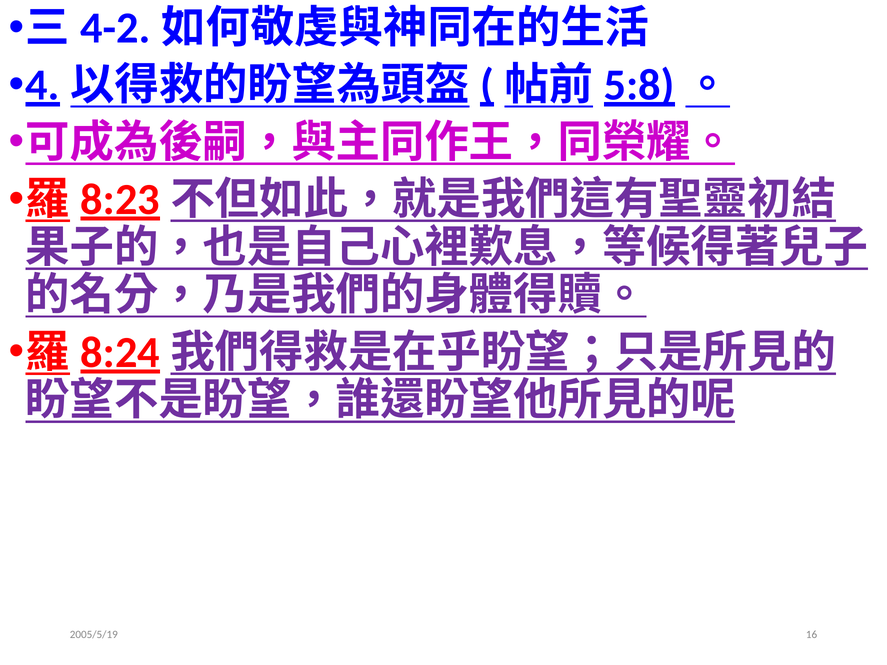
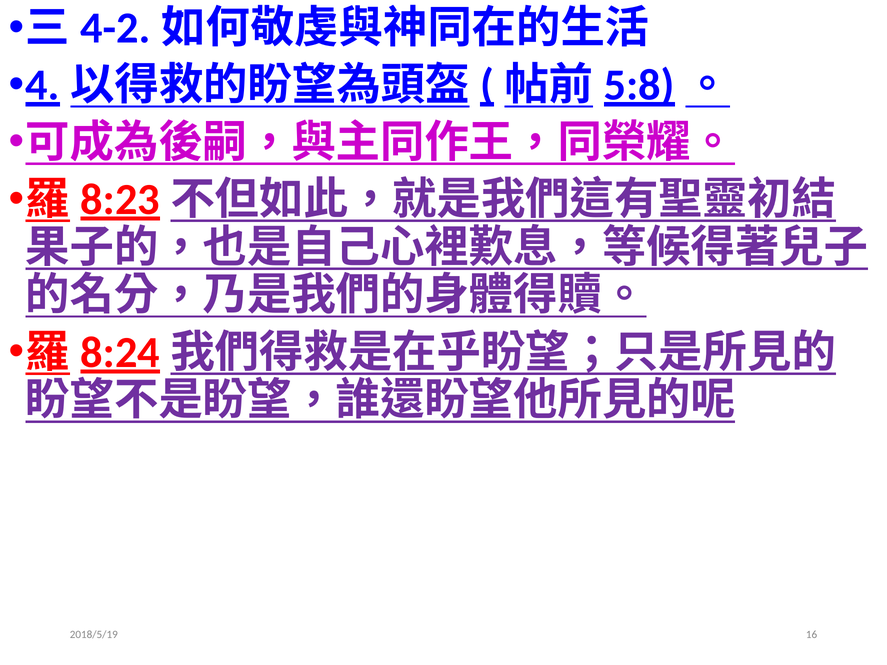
2005/5/19: 2005/5/19 -> 2018/5/19 (94, 635)
